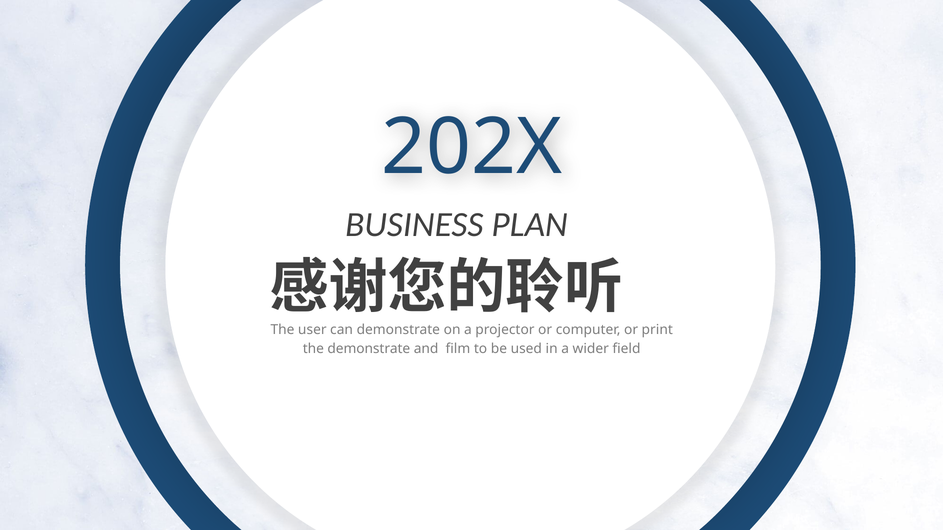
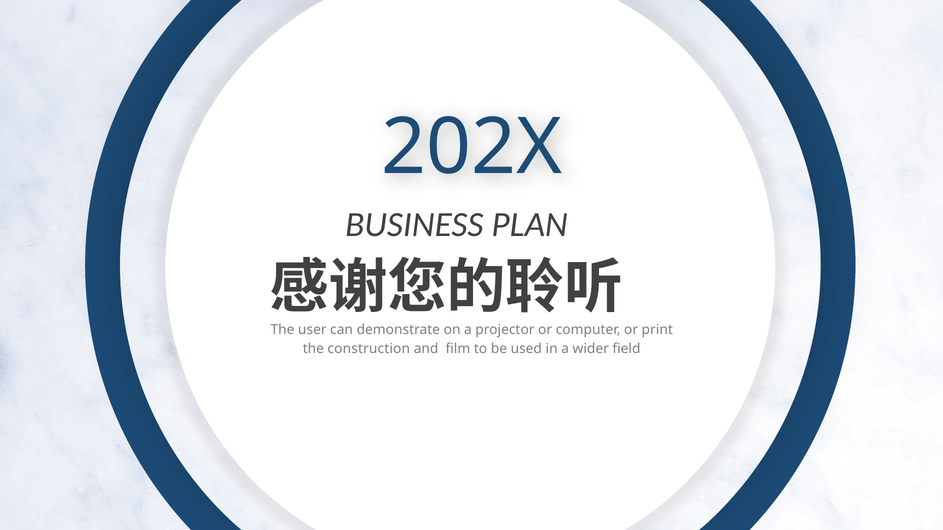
the demonstrate: demonstrate -> construction (369, 349)
